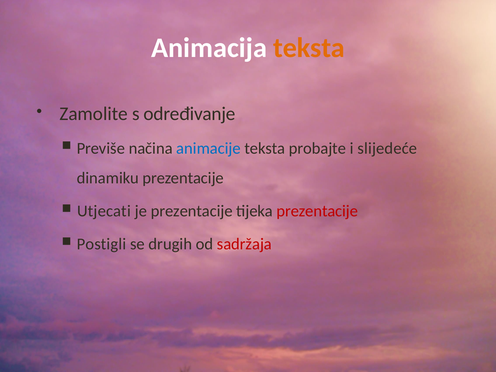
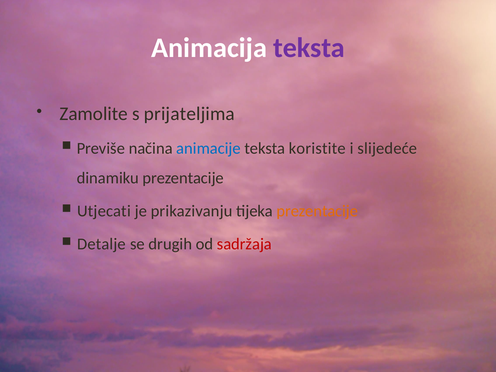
teksta colour: orange -> purple (309, 48)
određivanje: određivanje -> prijateljima (189, 114)
probajte: probajte -> koristite (317, 148)
je prezentacije: prezentacije -> prikazivanju (192, 211)
prezentacije colour: red -> orange (317, 211)
Postigli: Postigli -> Detalje (101, 244)
